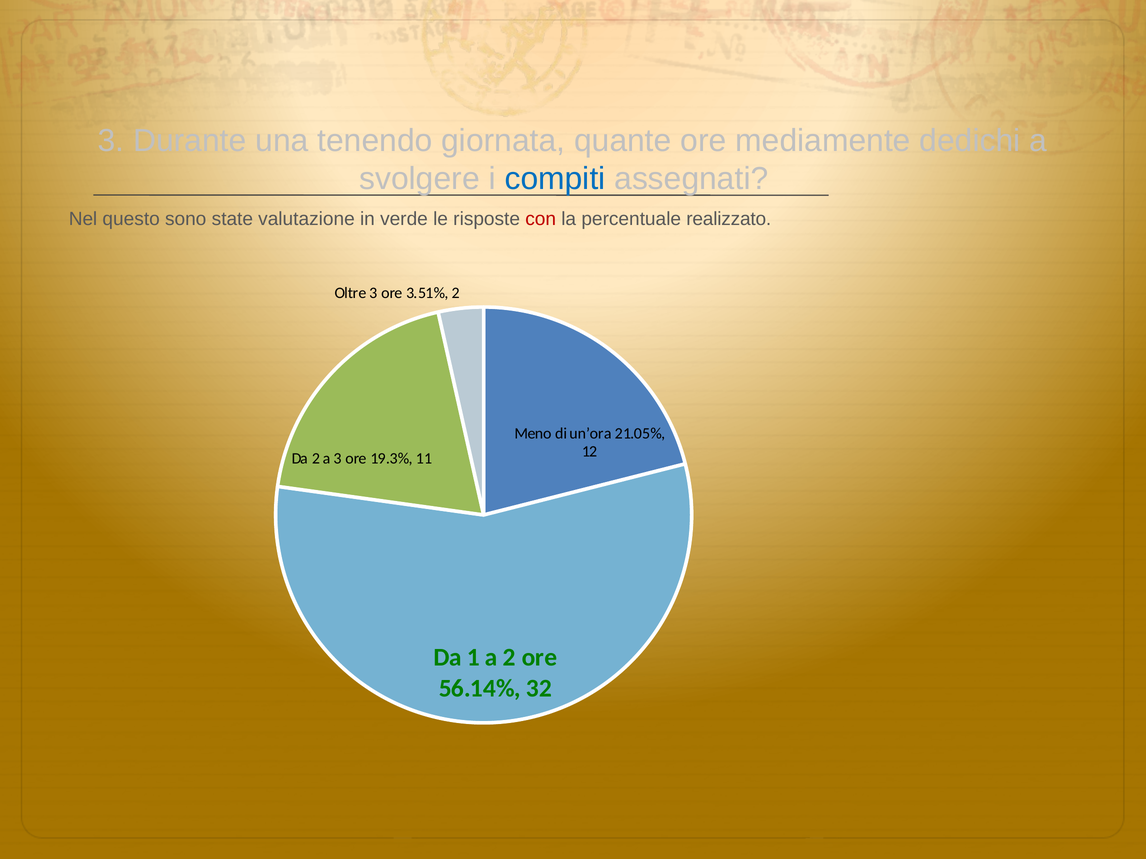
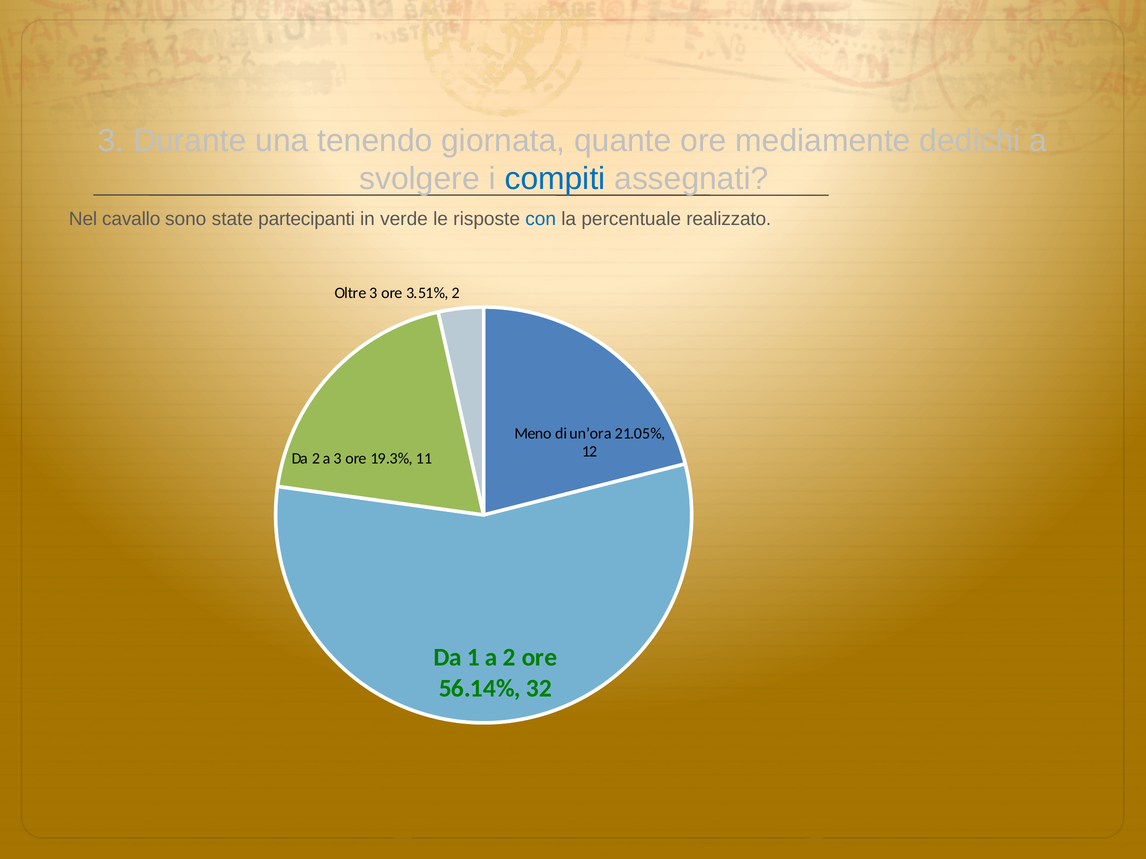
questo: questo -> cavallo (131, 219)
valutazione: valutazione -> partecipanti (307, 219)
con colour: red -> blue (541, 219)
